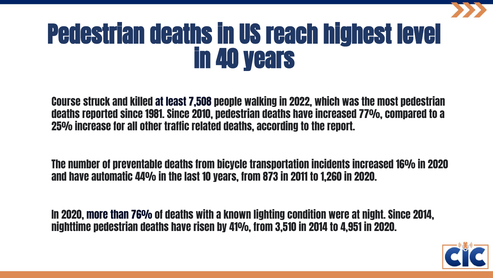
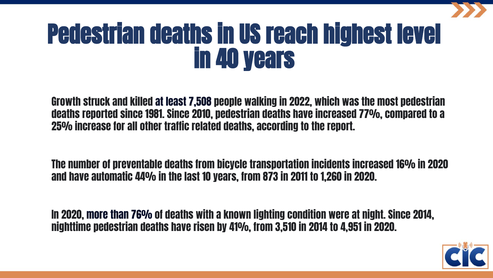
Course: Course -> Growth (66, 102)
